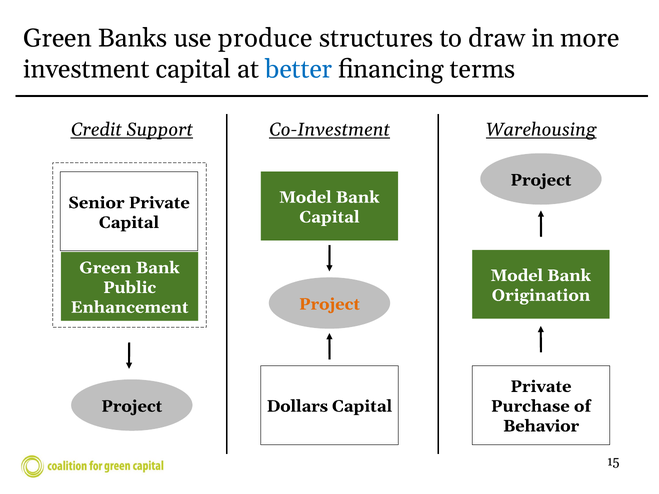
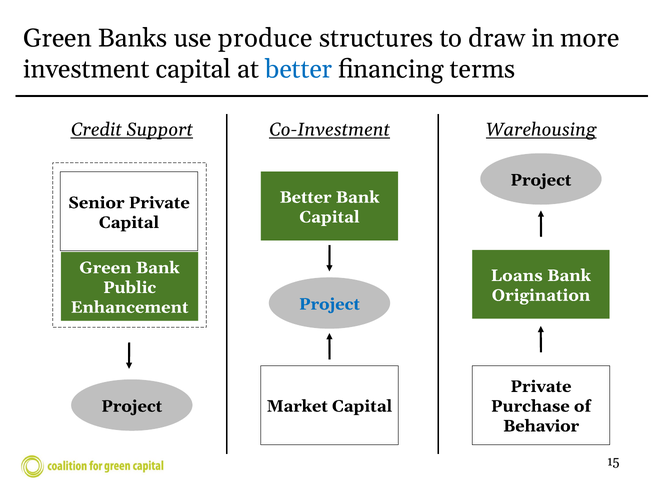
Model: Model -> Better (305, 197)
Model: Model -> Loans (517, 276)
Project colour: orange -> blue (329, 304)
Dollars: Dollars -> Market (297, 406)
